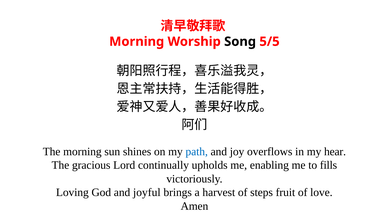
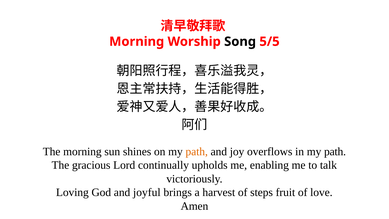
path colour: blue -> orange (197, 151)
in my hear: hear -> path (335, 151)
fills: fills -> talk (328, 165)
